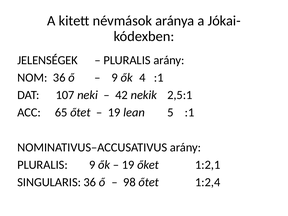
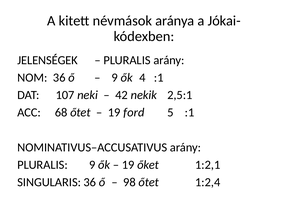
65: 65 -> 68 (61, 113)
lean: lean -> ford (134, 113)
